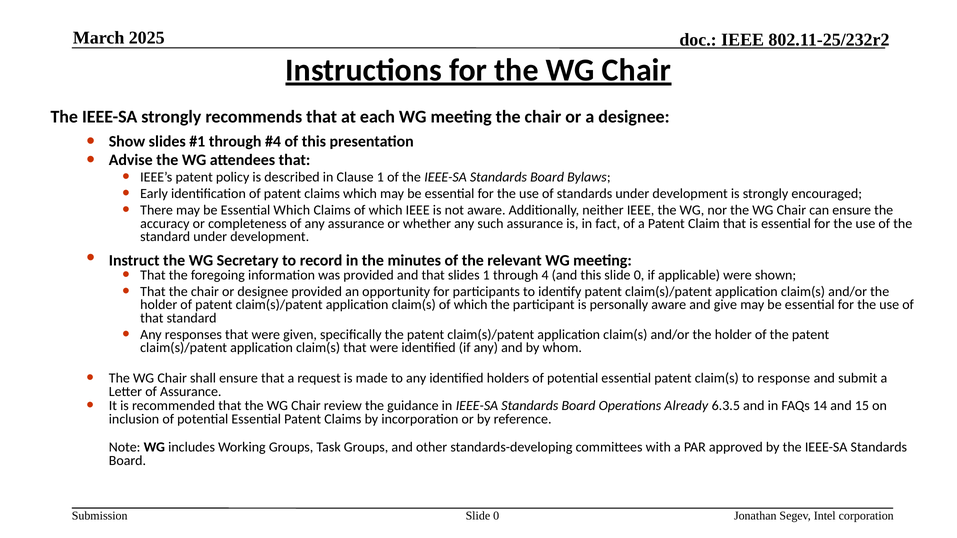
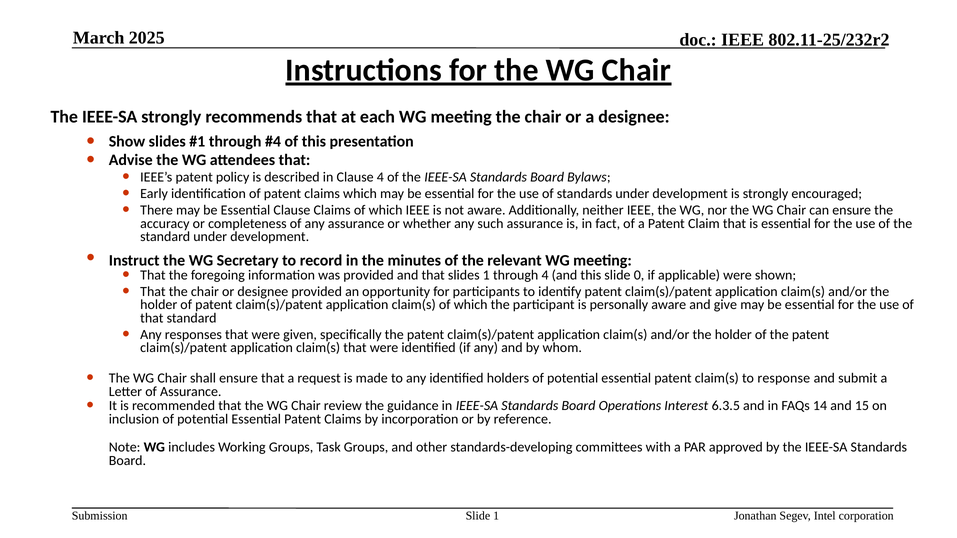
Clause 1: 1 -> 4 (380, 177)
Essential Which: Which -> Clause (292, 210)
Already: Already -> Interest (686, 406)
0: 0 -> 1 (496, 516)
